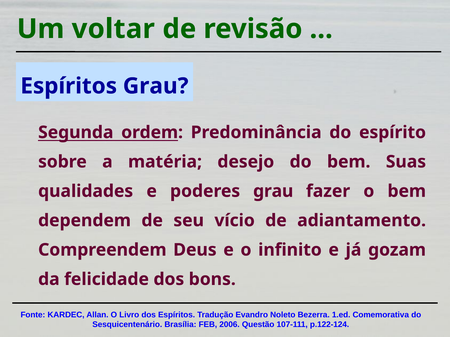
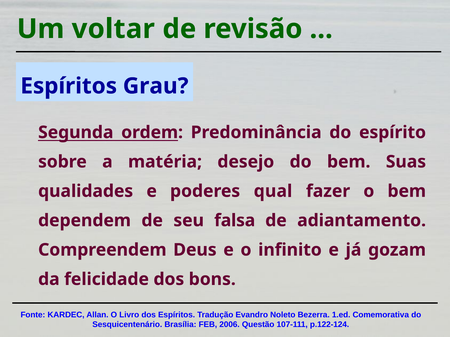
poderes grau: grau -> qual (273, 191)
vício: vício -> falsa (235, 221)
